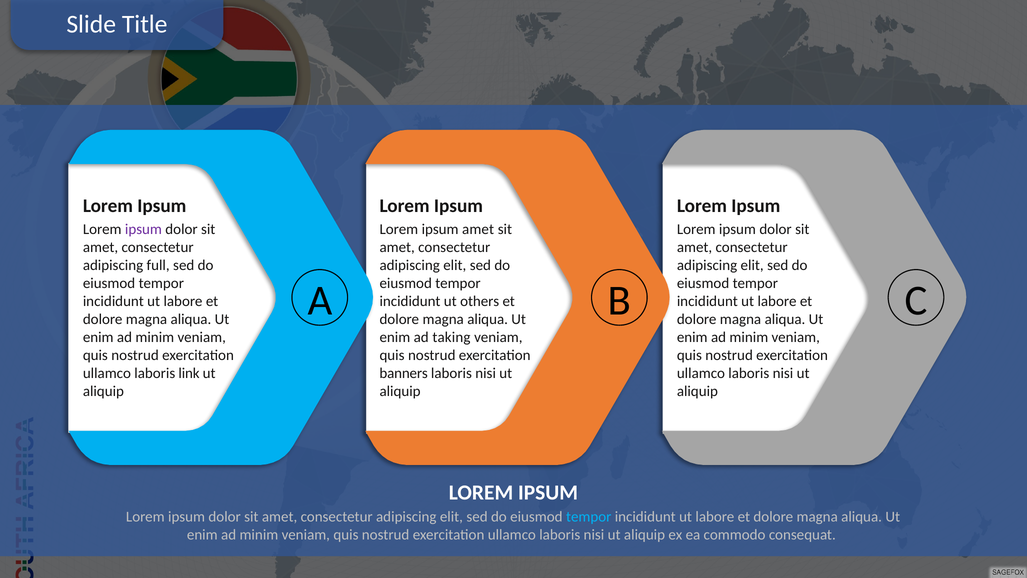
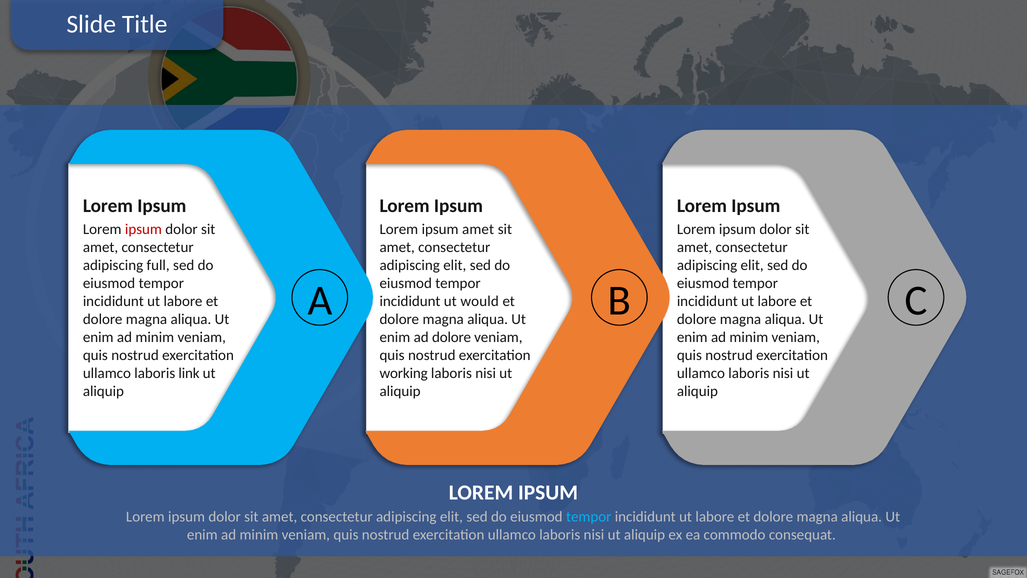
ipsum colour: purple -> red (143, 229)
others: others -> would (480, 301)
ad taking: taking -> dolore (452, 337)
banners: banners -> working (404, 373)
